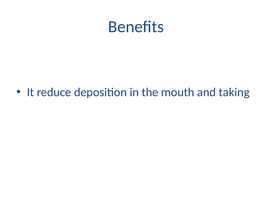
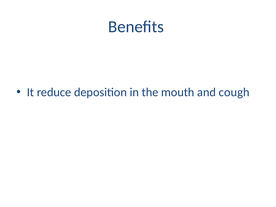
taking: taking -> cough (234, 92)
